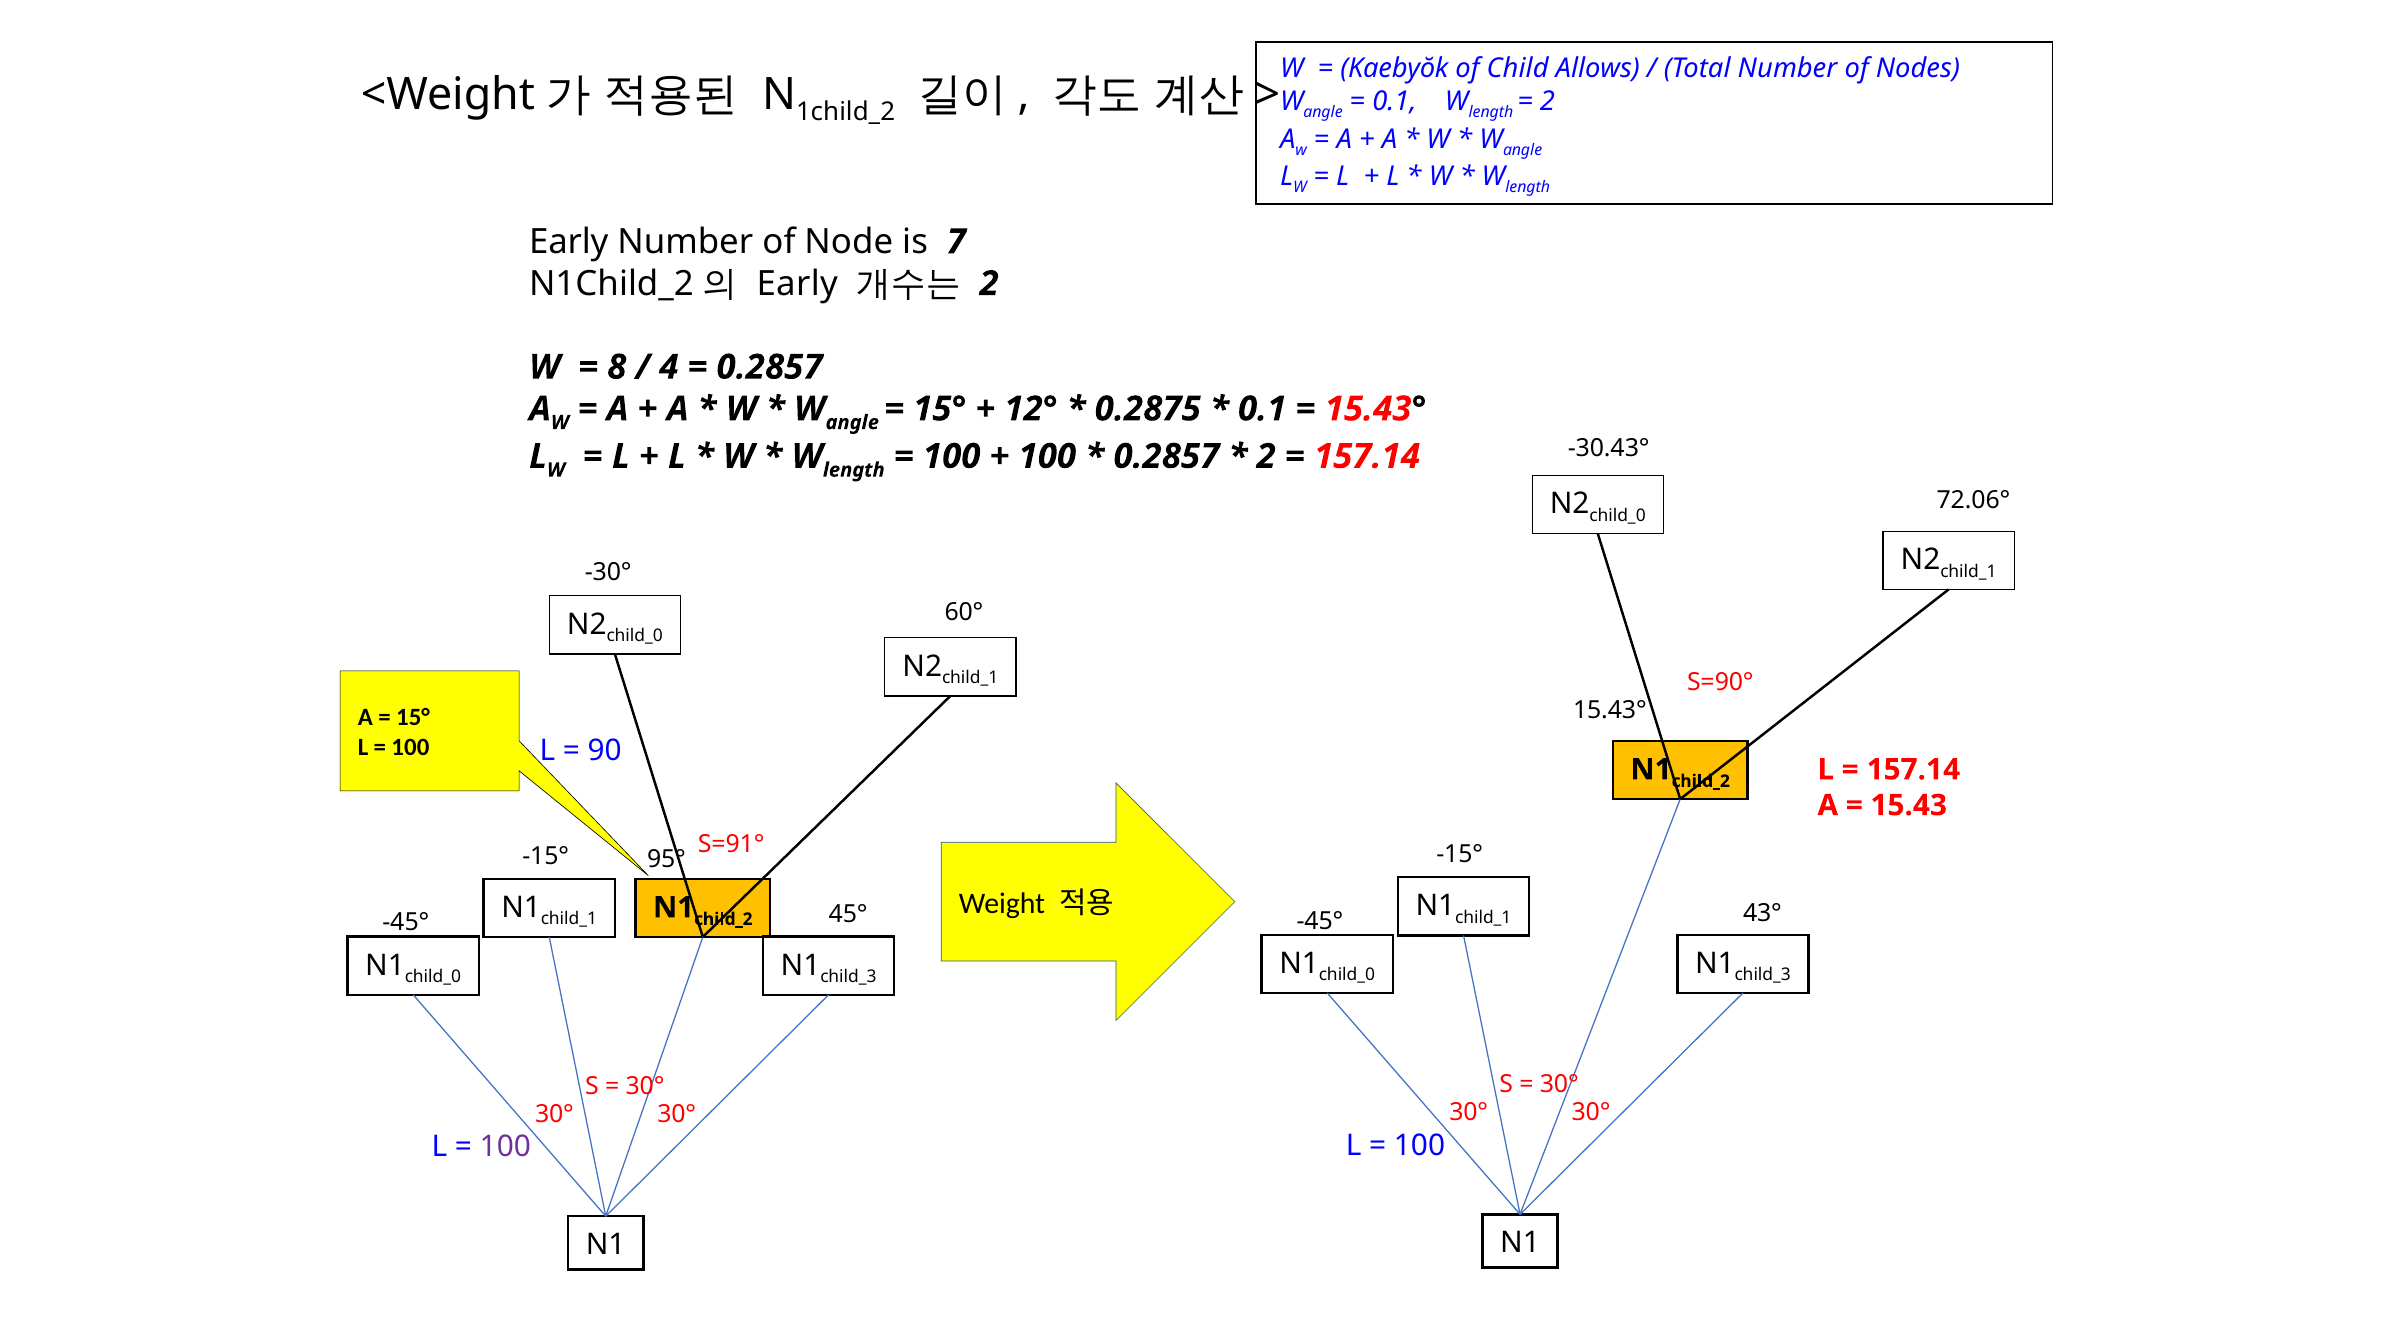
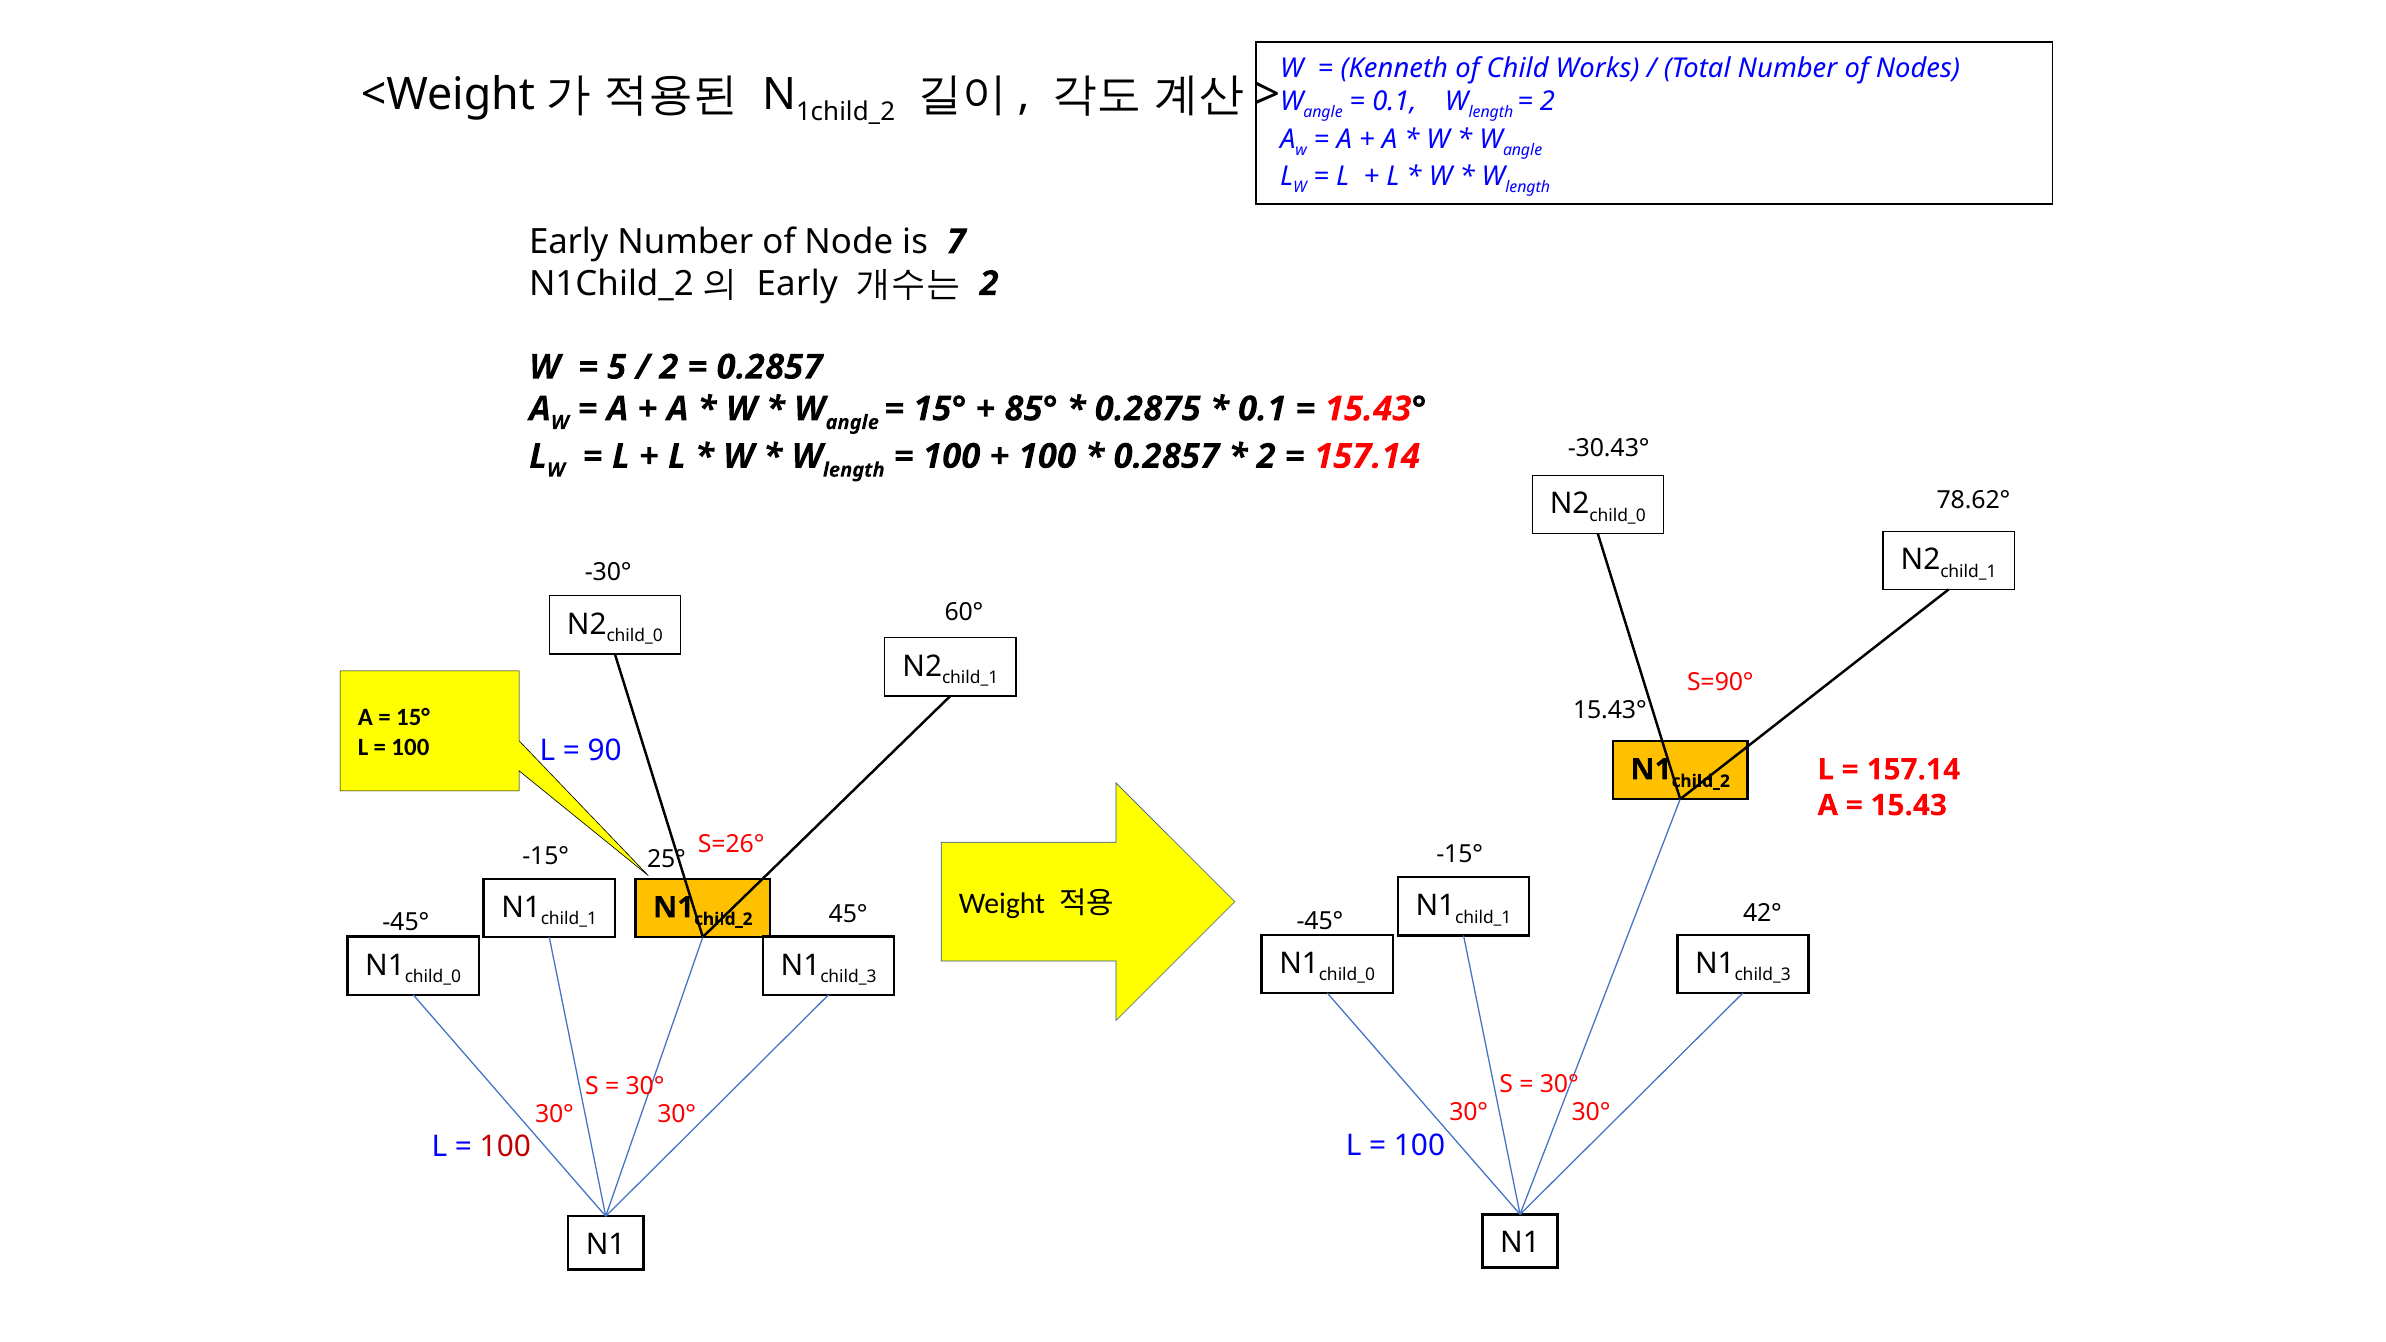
Kaebyŏk: Kaebyŏk -> Kenneth (1394, 69)
Allows: Allows -> Works (1598, 69)
8: 8 -> 5 (617, 367)
4: 4 -> 2 (669, 367)
12°: 12° -> 85° (1031, 409)
72.06°: 72.06° -> 78.62° (1973, 501)
S=91°: S=91° -> S=26° (731, 844)
95°: 95° -> 25° (666, 859)
43°: 43° -> 42° (1762, 913)
100 colour: purple -> red (505, 1147)
